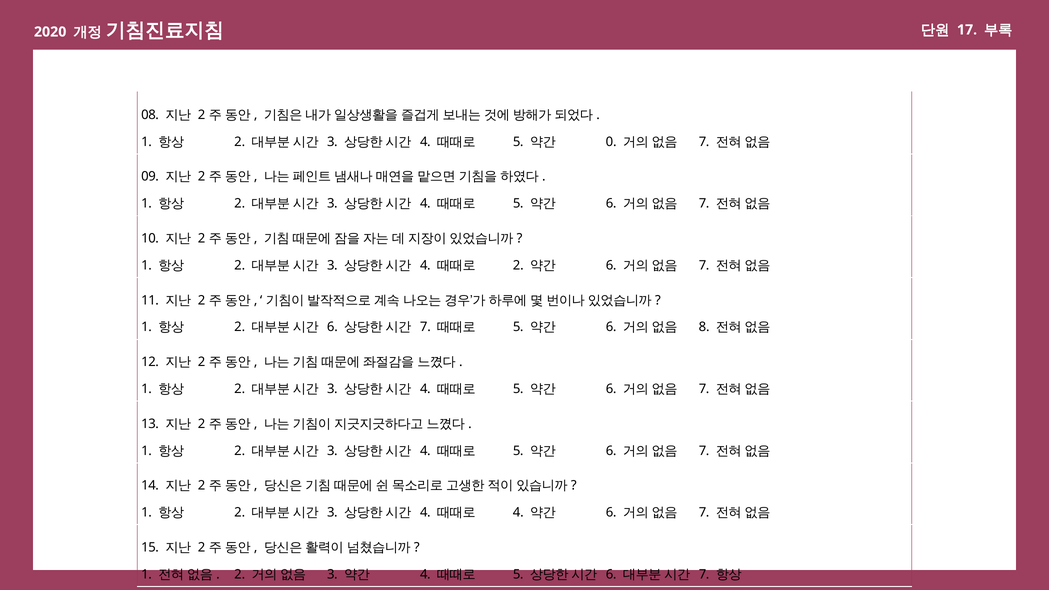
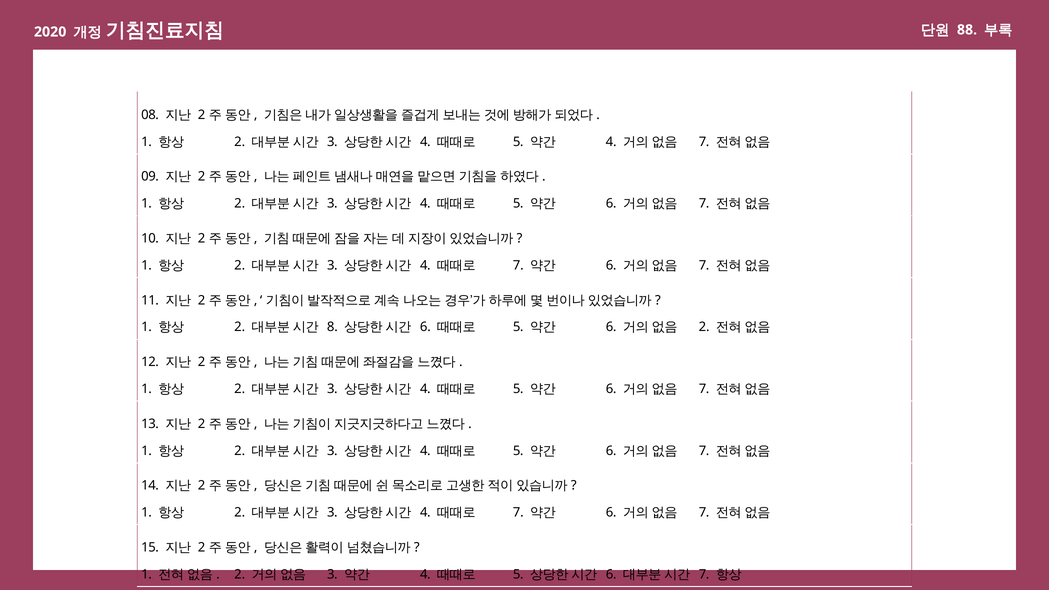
17: 17 -> 88 (967, 30)
0: 0 -> 4 (611, 142)
2: 2 -> 7 (518, 265)
6: 6 -> 8 (332, 327)
7: 7 -> 6 (425, 327)
8: 8 -> 2 (704, 327)
4: 4 -> 7 (518, 513)
